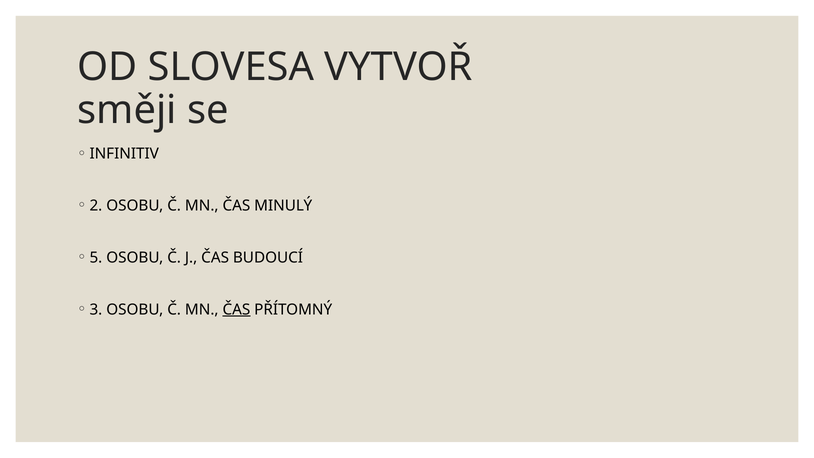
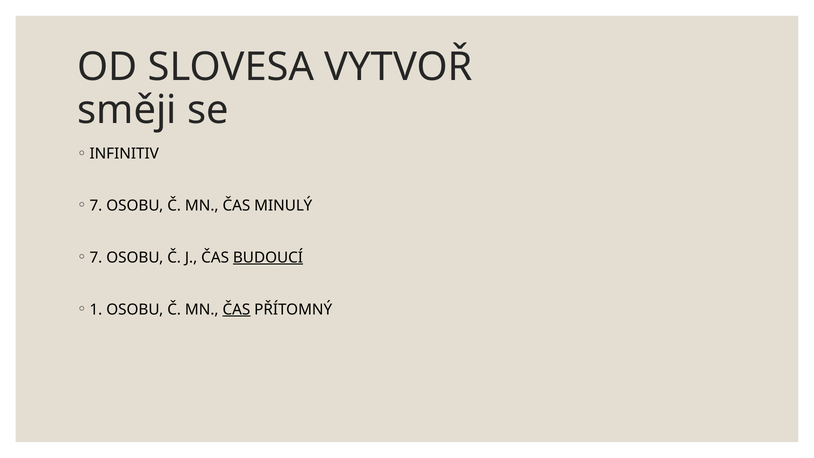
2: 2 -> 7 (96, 206)
5: 5 -> 7 (96, 258)
BUDOUCÍ underline: none -> present (268, 258)
3: 3 -> 1 (96, 309)
